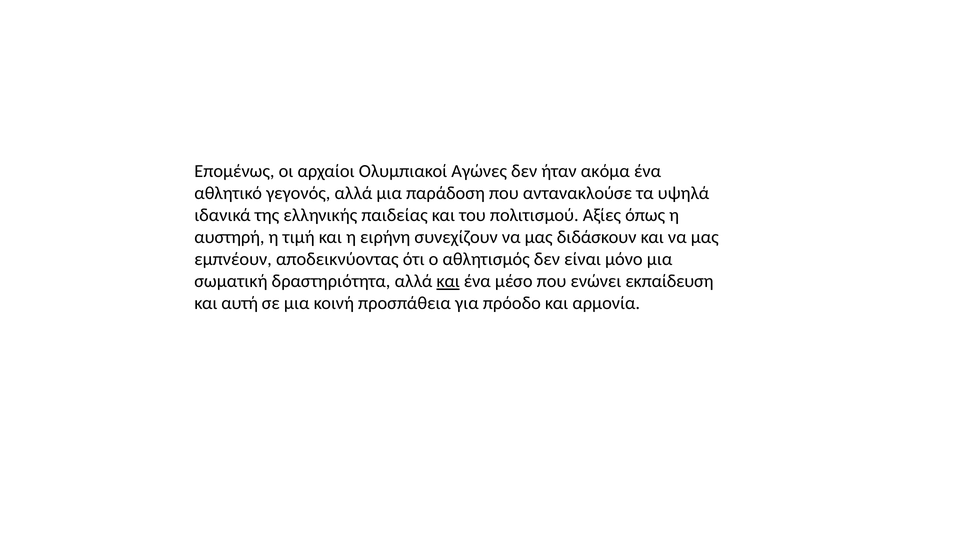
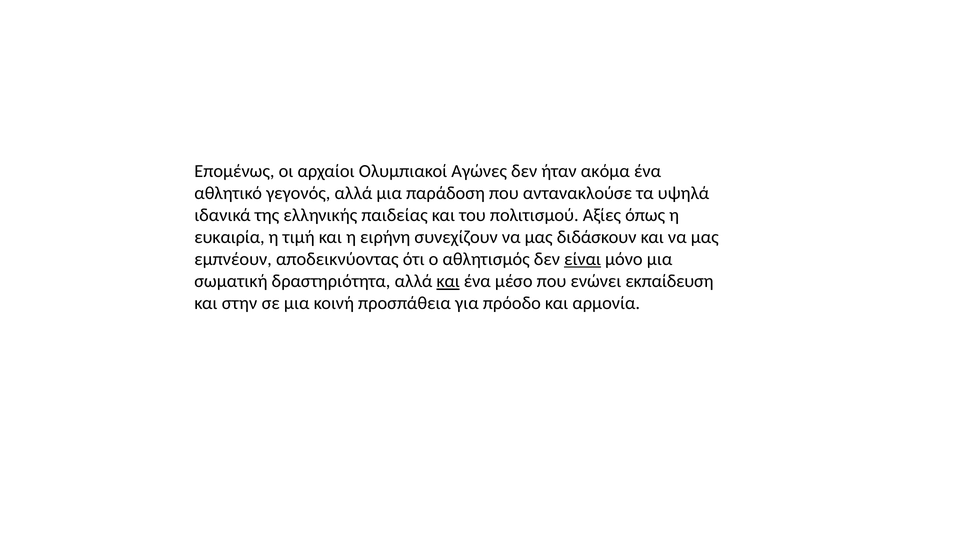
αυστηρή: αυστηρή -> ευκαιρία (229, 237)
είναι underline: none -> present (583, 259)
αυτή: αυτή -> στην (240, 303)
